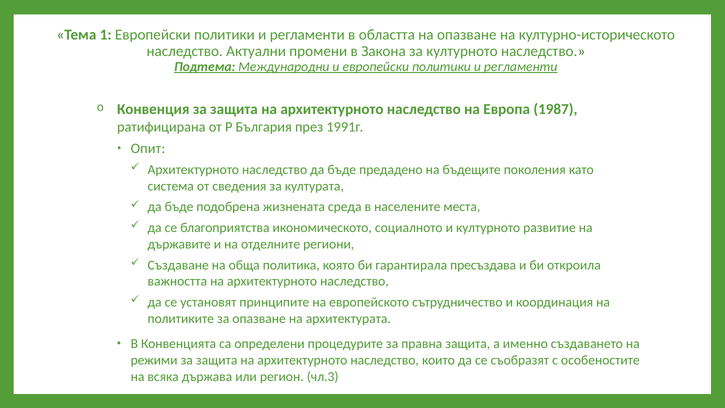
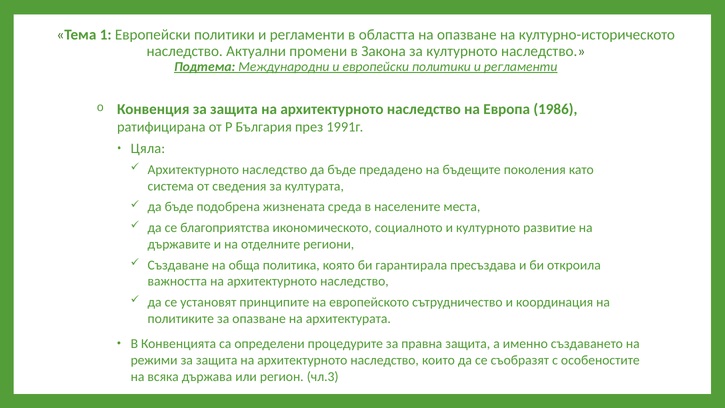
1987: 1987 -> 1986 (555, 109)
Опит: Опит -> Цяла (148, 149)
